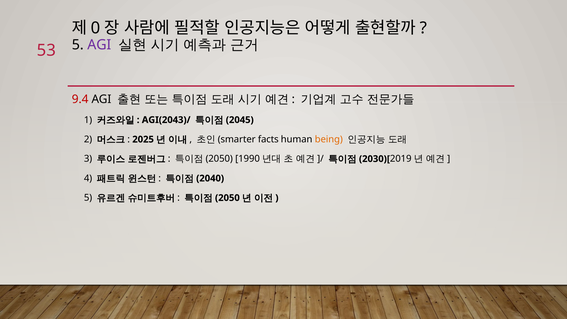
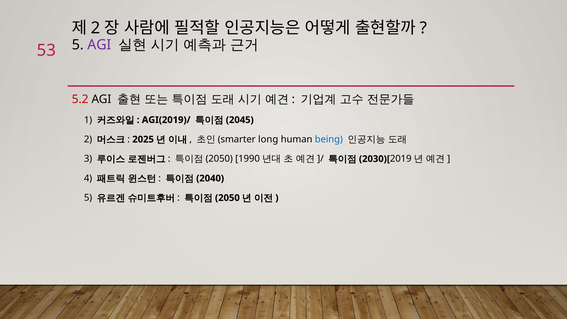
0: 0 -> 2 (96, 28)
9.4: 9.4 -> 5.2 (80, 99)
AGI(2043)/: AGI(2043)/ -> AGI(2019)/ (166, 120)
facts: facts -> long (268, 139)
being colour: orange -> blue (329, 139)
